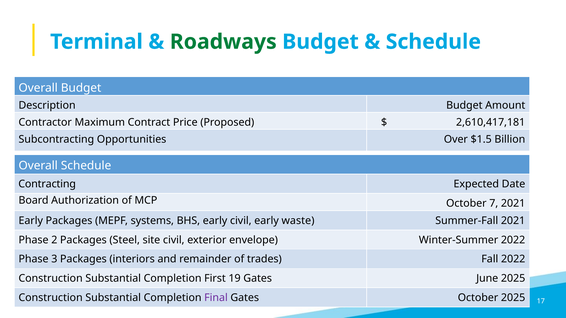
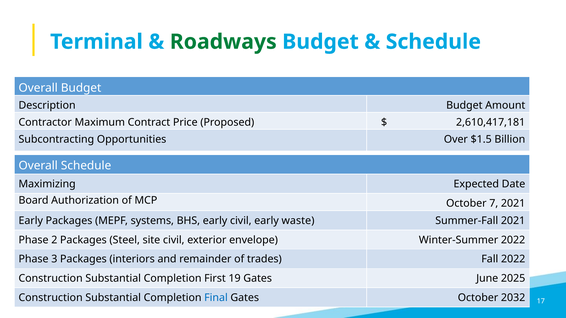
Contracting: Contracting -> Maximizing (47, 184)
Final colour: purple -> blue (216, 298)
October 2025: 2025 -> 2032 (513, 298)
